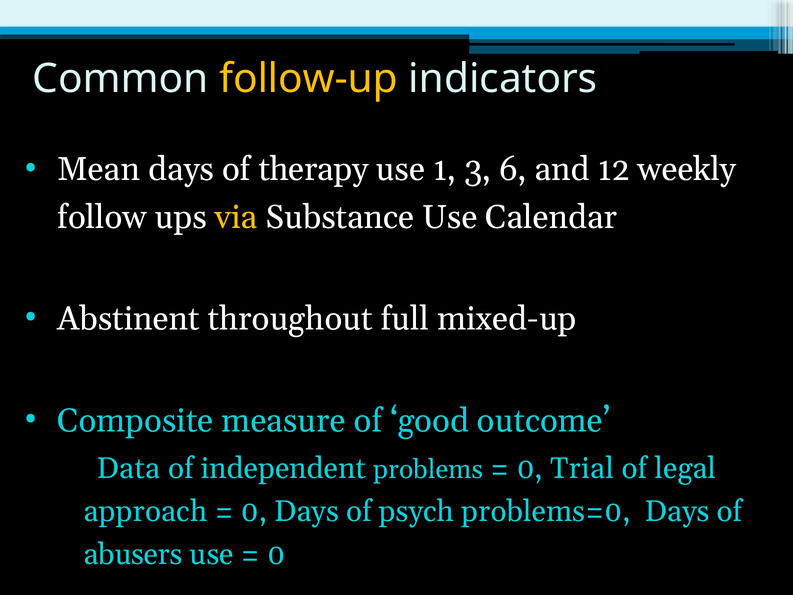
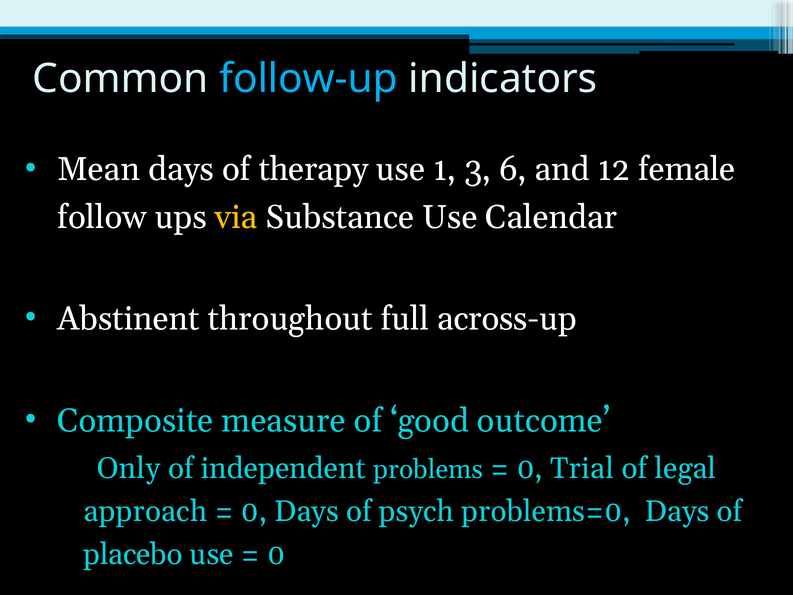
follow-up colour: yellow -> light blue (309, 79)
weekly: weekly -> female (687, 169)
mixed-up: mixed-up -> across-up (507, 319)
Data: Data -> Only (128, 468)
abusers: abusers -> placebo (133, 554)
